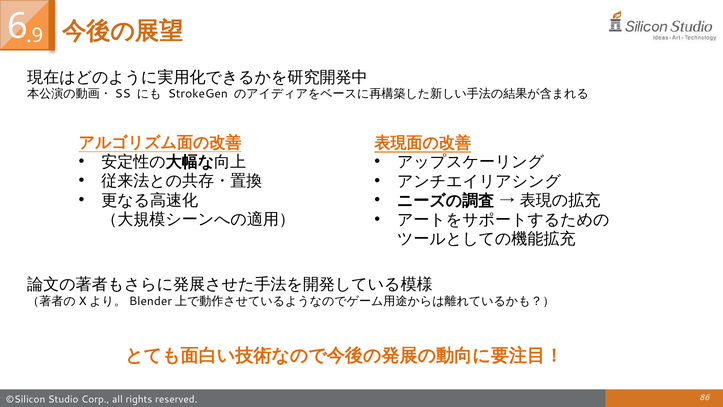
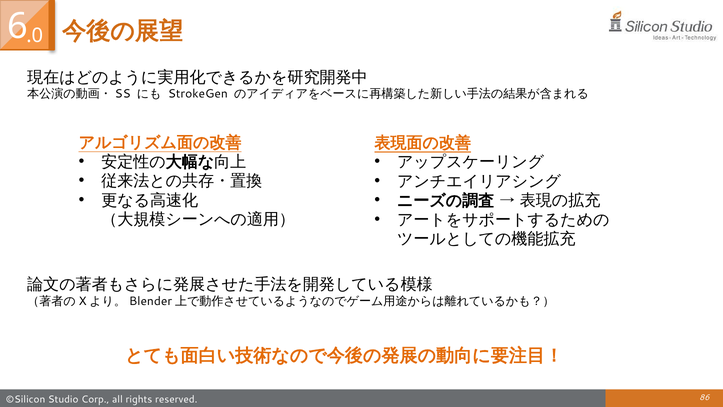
.9: .9 -> .0 (35, 36)
